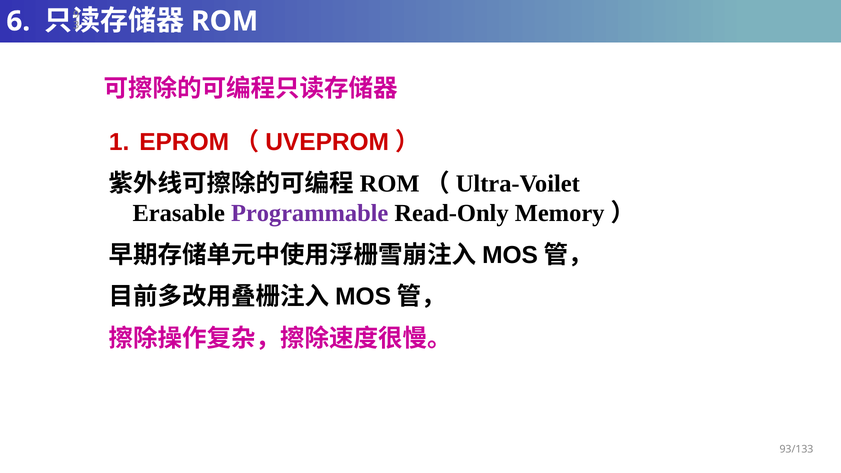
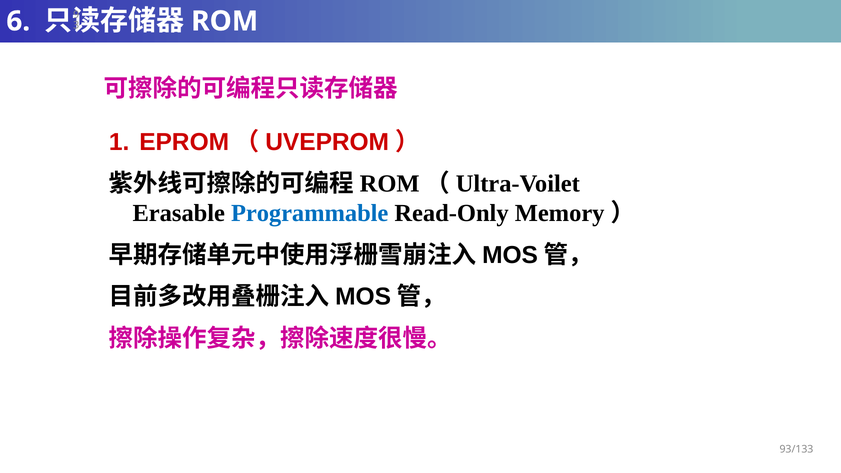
Programmable colour: purple -> blue (310, 213)
